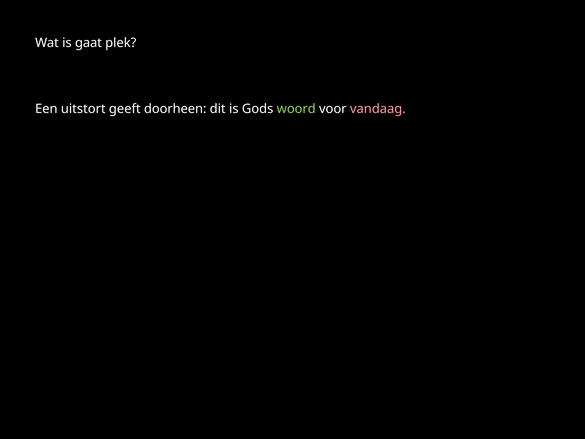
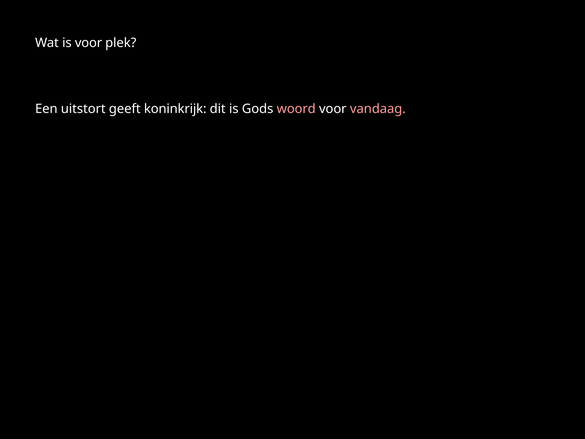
is gaat: gaat -> voor (88, 43)
doorheen: doorheen -> koninkrijk (175, 109)
woord colour: light green -> pink (296, 109)
